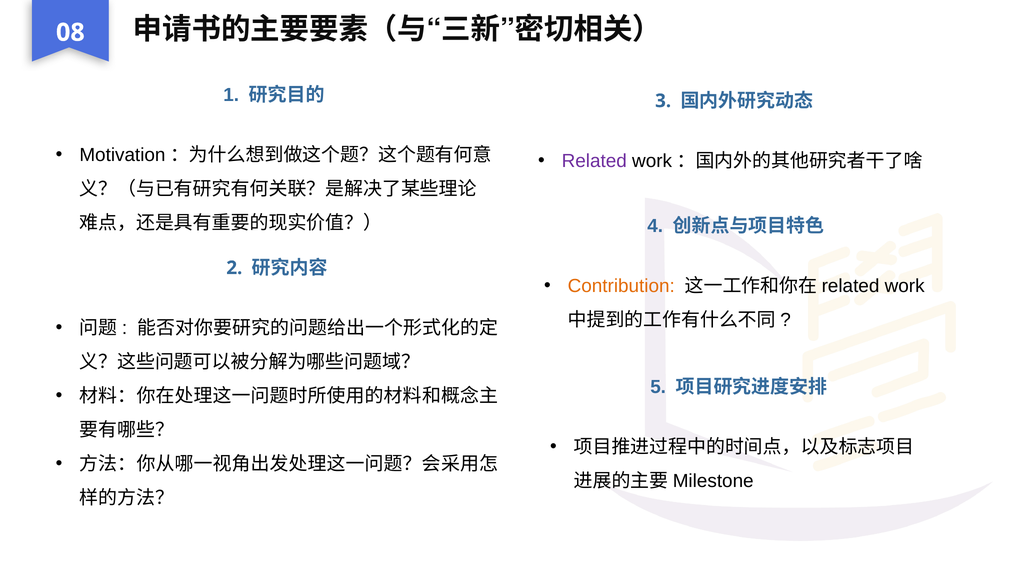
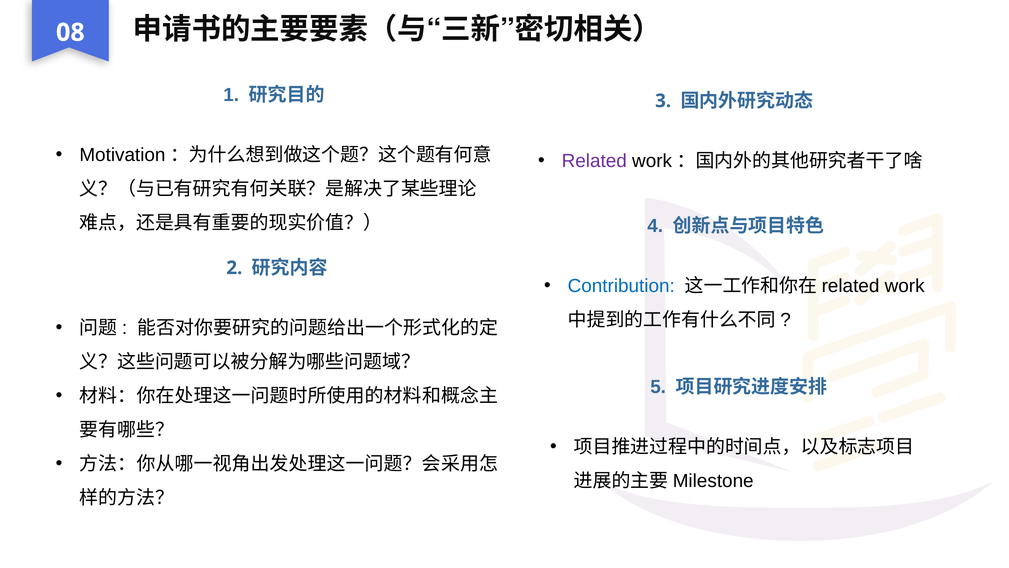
Contribution colour: orange -> blue (621, 286)
